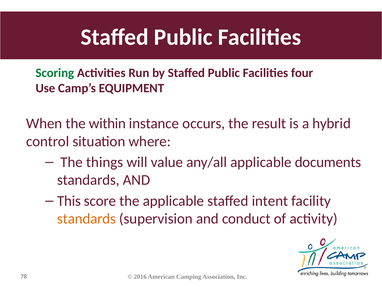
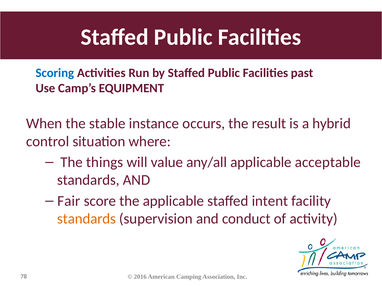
Scoring colour: green -> blue (55, 73)
four: four -> past (302, 73)
within: within -> stable (107, 123)
documents: documents -> acceptable (328, 162)
This: This -> Fair (69, 201)
